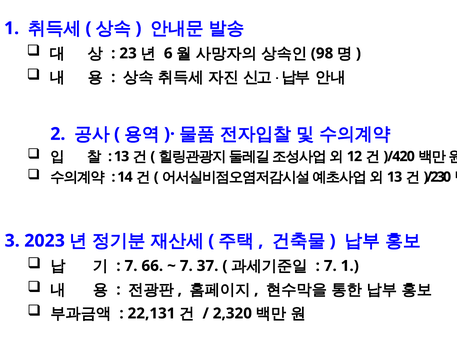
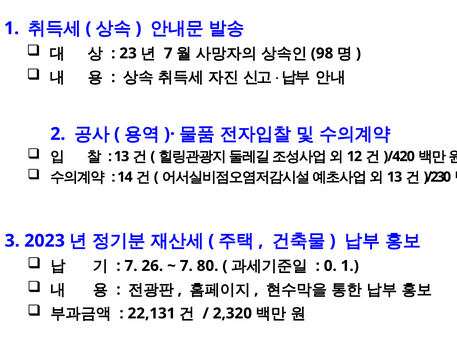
6: 6 -> 7 (168, 53)
66: 66 -> 26 (152, 266)
37: 37 -> 80 (208, 266)
7: 7 -> 0 (330, 266)
